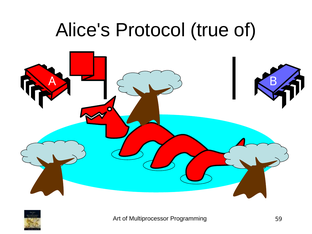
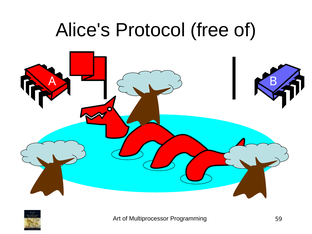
true: true -> free (210, 30)
